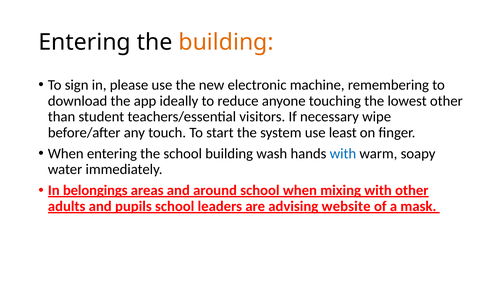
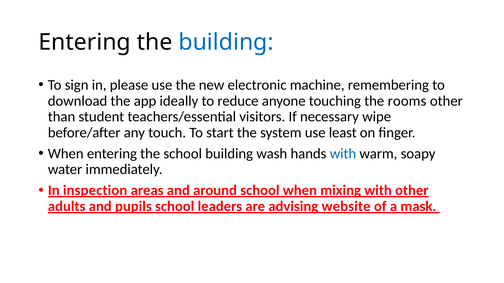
building colour: orange -> blue (226, 42)
lowest: lowest -> rooms (407, 101)
belongings: belongings -> inspection (95, 191)
